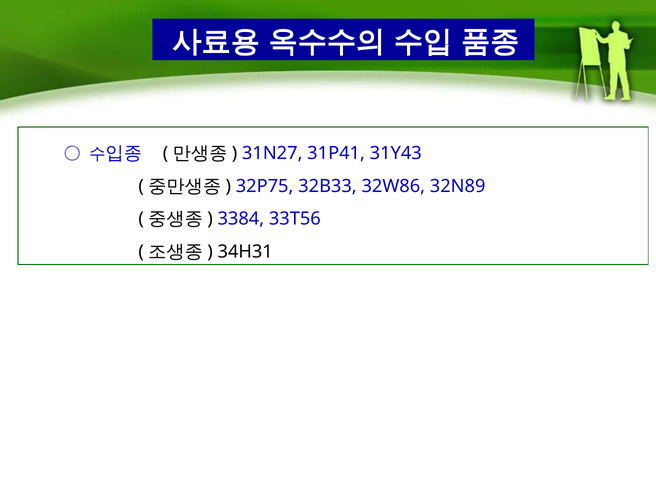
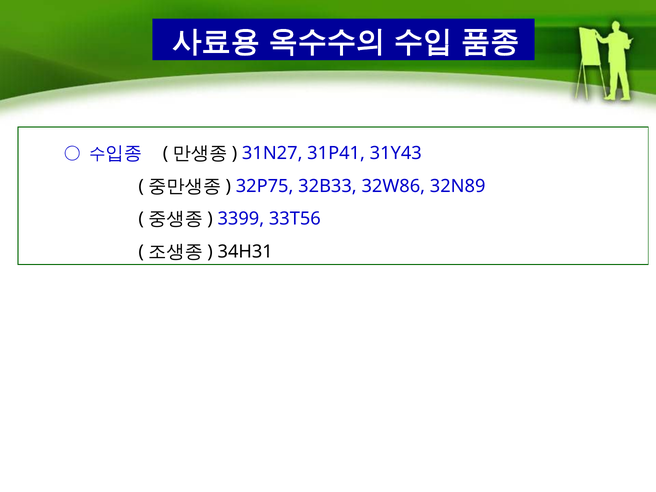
3384: 3384 -> 3399 (241, 219)
